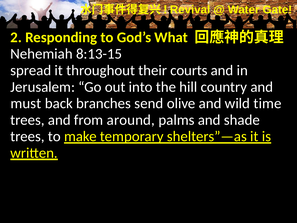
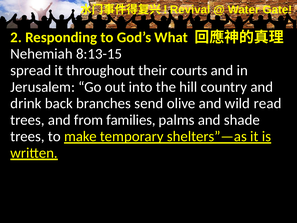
must: must -> drink (26, 103)
time: time -> read (268, 103)
around: around -> families (131, 120)
